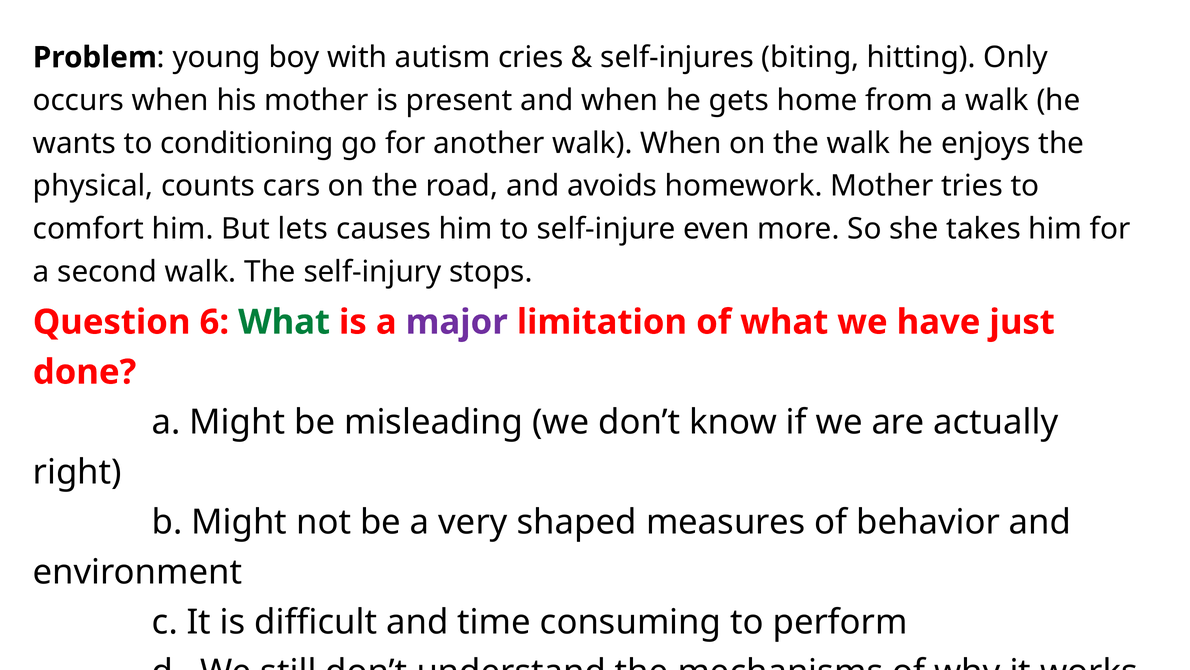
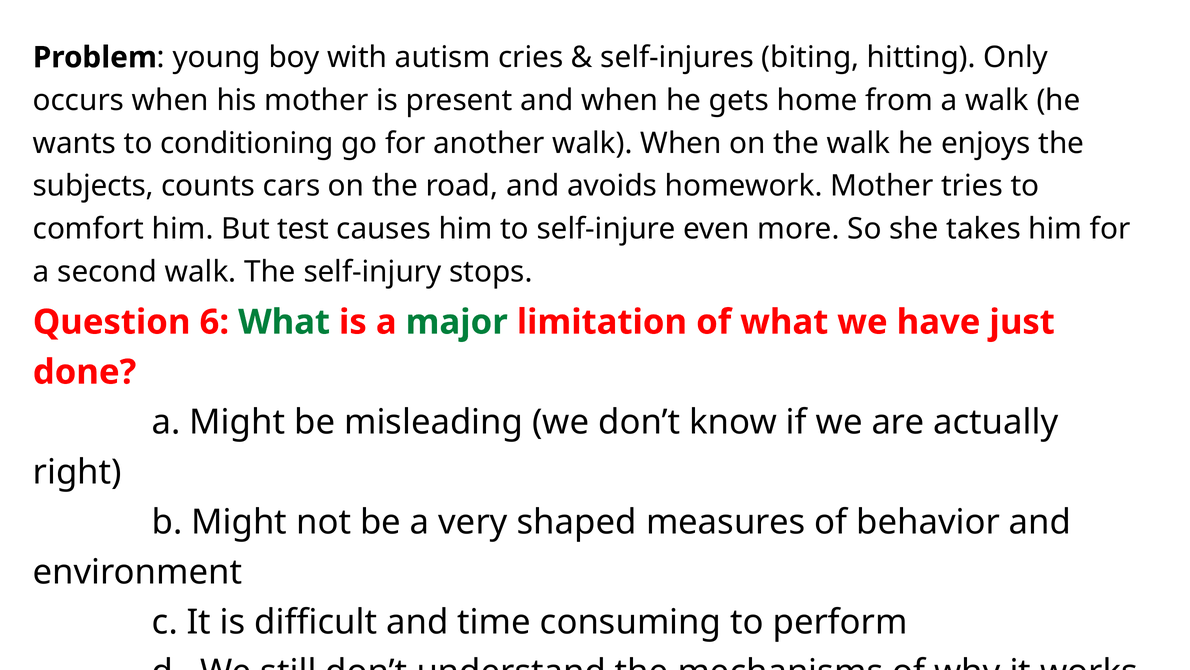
physical: physical -> subjects (93, 186)
lets: lets -> test (303, 229)
major colour: purple -> green (457, 322)
